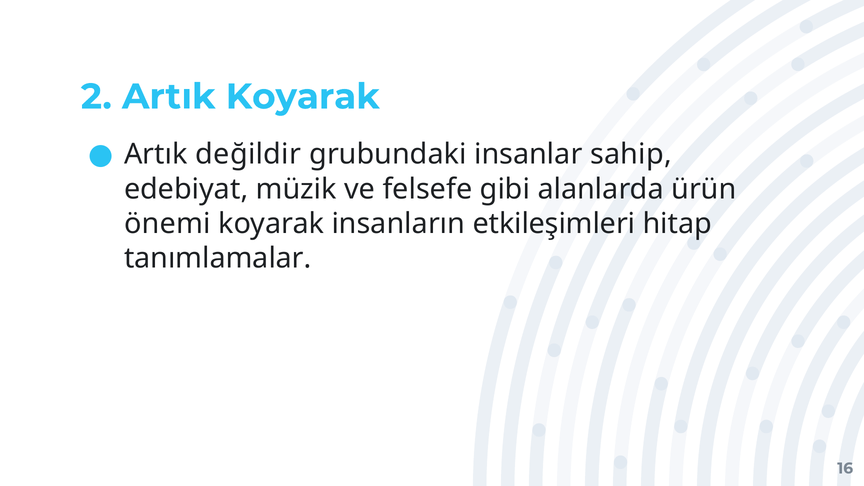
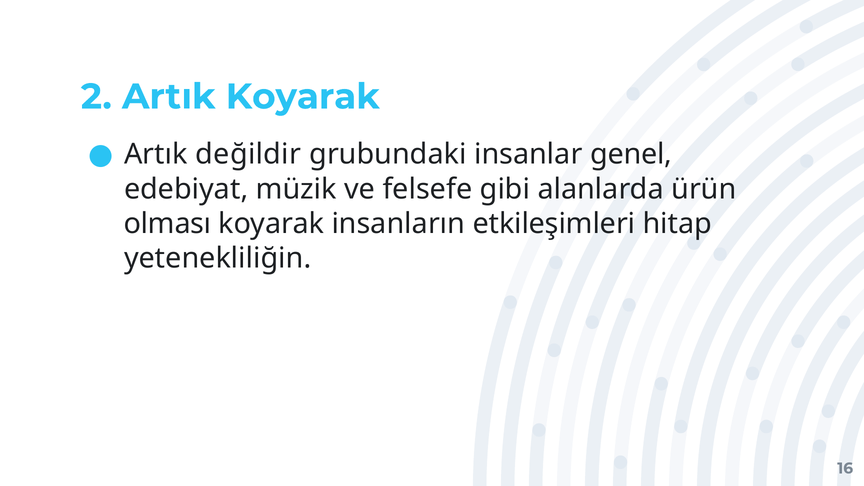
sahip: sahip -> genel (631, 154)
önemi: önemi -> olması (168, 224)
tanımlamalar: tanımlamalar -> yetenekliliğin (218, 258)
